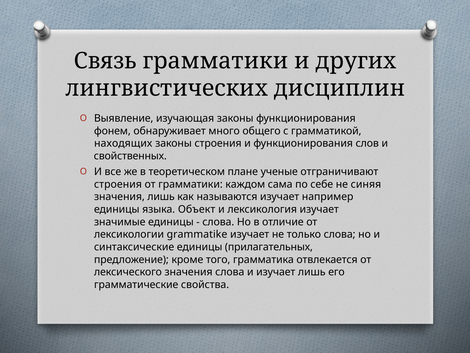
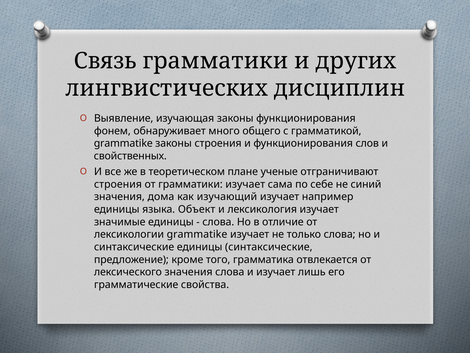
находящих: находящих -> grammatike (123, 143)
грамматики каждом: каждом -> изучает (245, 184)
синяя: синяя -> синий (366, 184)
значения лишь: лишь -> дома (161, 197)
называются: называются -> изучающий (227, 197)
единицы прилагательных: прилагательных -> синтаксические (269, 247)
